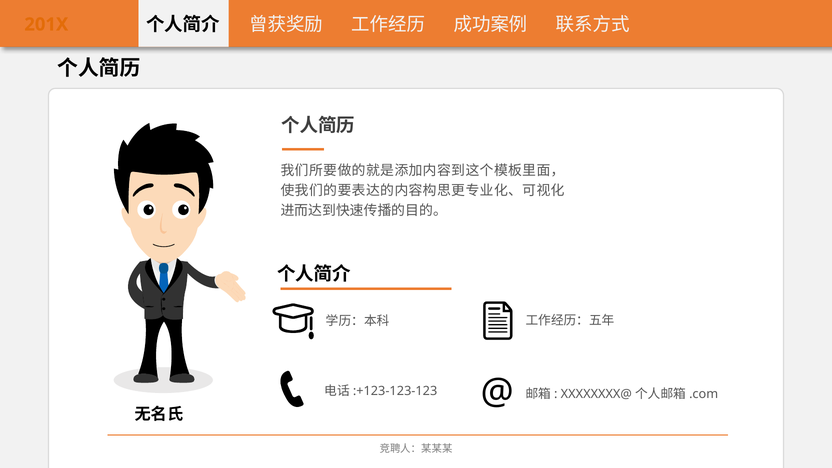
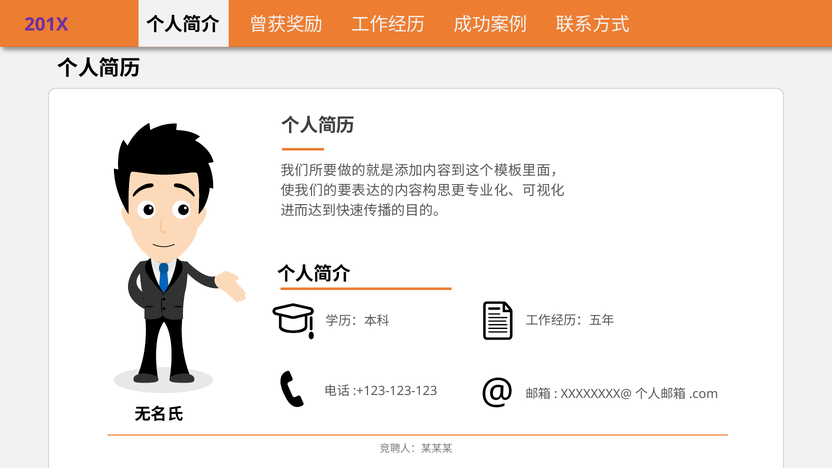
201X colour: orange -> purple (46, 24)
